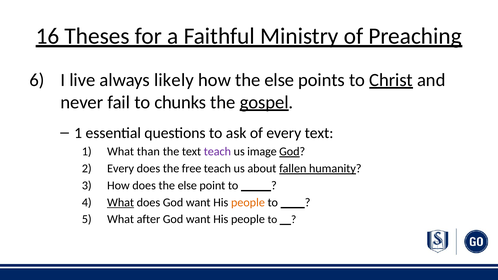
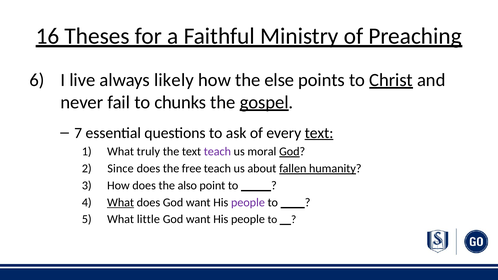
1: 1 -> 7 (78, 133)
text underline: none -> present (319, 133)
than: than -> truly (148, 152)
image: image -> moral (262, 152)
Every: Every -> Since (121, 169)
does the else: else -> also (187, 186)
people colour: orange -> purple (248, 202)
after: after -> little (148, 219)
